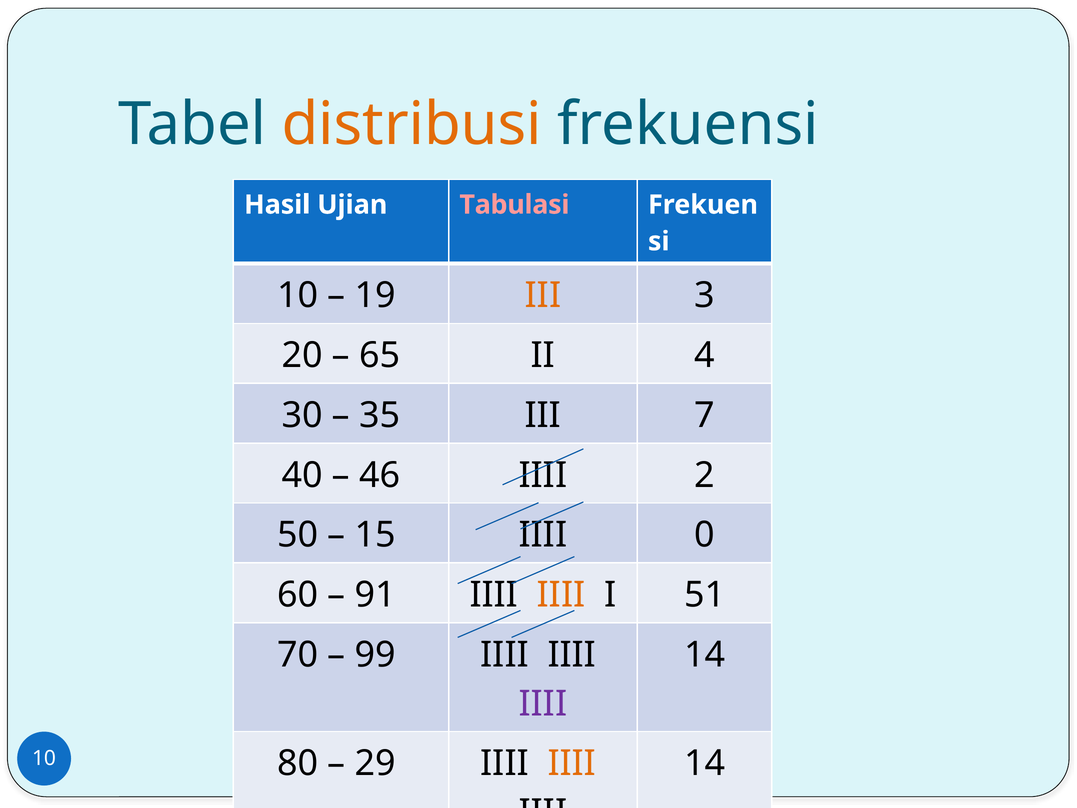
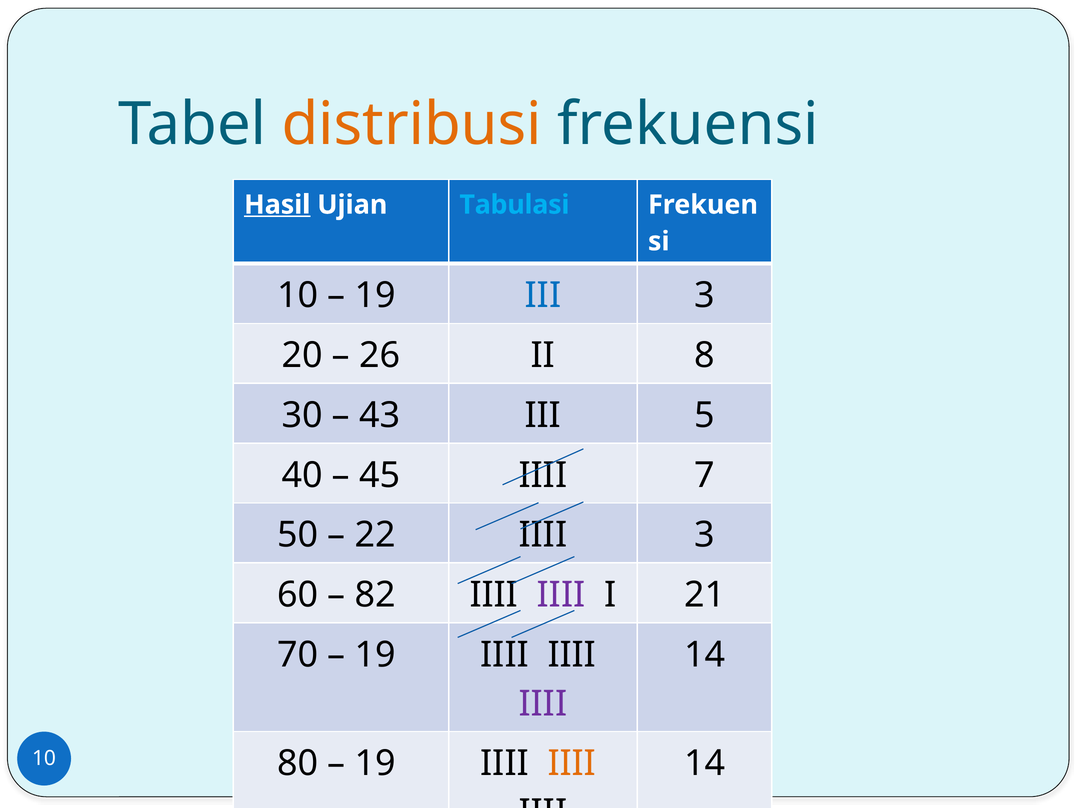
Hasil underline: none -> present (277, 205)
Tabulasi colour: pink -> light blue (514, 205)
III colour: orange -> blue (543, 296)
65: 65 -> 26 (380, 355)
II 4: 4 -> 8 (705, 355)
35: 35 -> 43 (380, 415)
7: 7 -> 5 (705, 415)
46: 46 -> 45 (380, 475)
2: 2 -> 7 (705, 475)
15: 15 -> 22 (375, 535)
IIII 0: 0 -> 3 (705, 535)
91: 91 -> 82 (375, 595)
IIII colour: orange -> purple (561, 595)
51: 51 -> 21 (705, 595)
99: 99 -> 19 (375, 654)
29: 29 -> 19 (375, 763)
